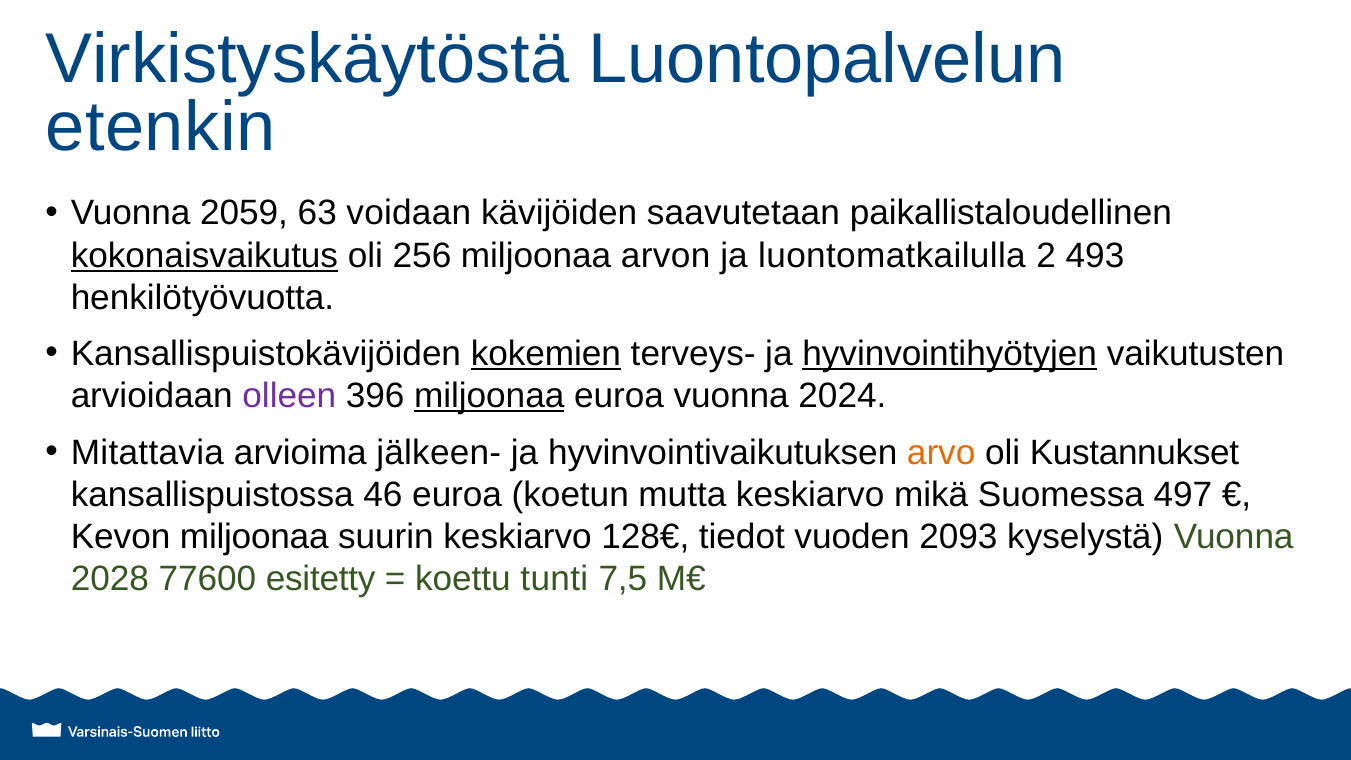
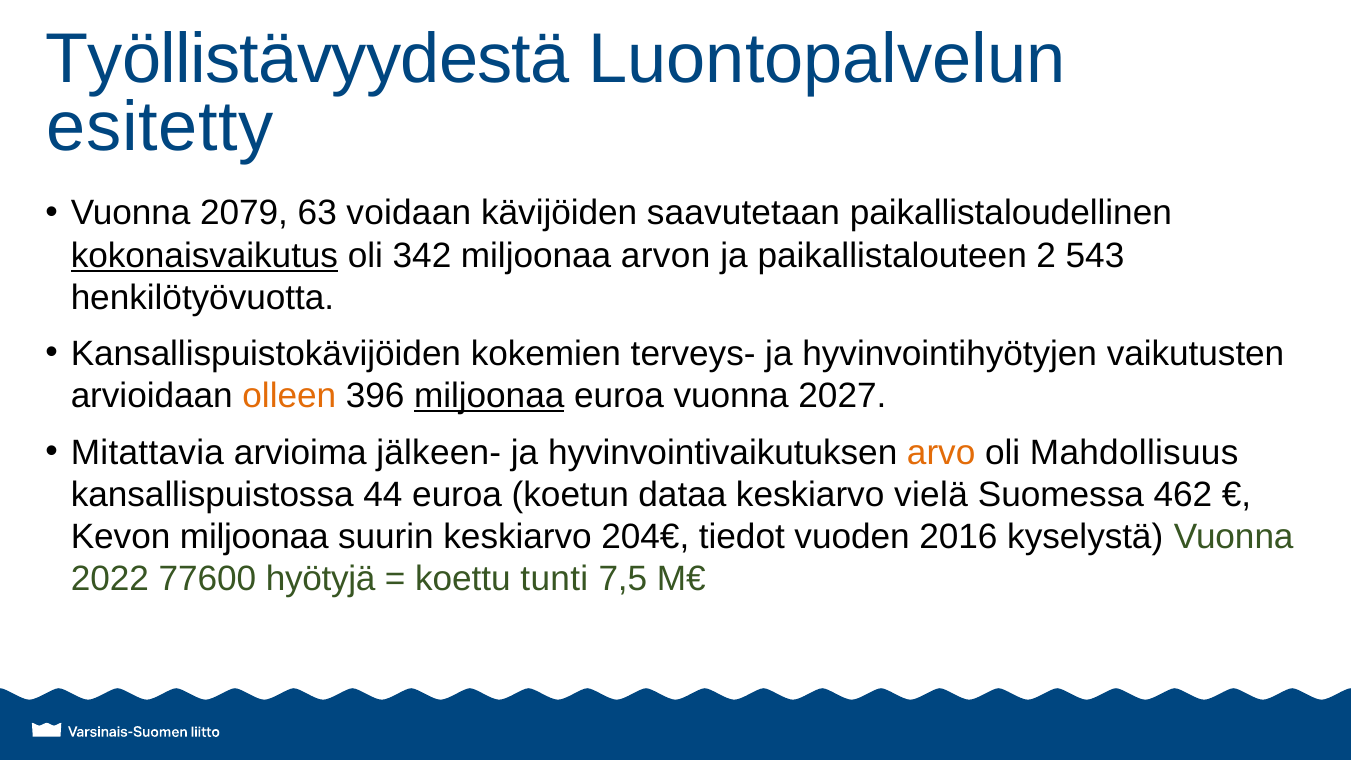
Virkistyskäytöstä: Virkistyskäytöstä -> Työllistävyydestä (308, 59)
etenkin: etenkin -> esitetty (160, 128)
2059: 2059 -> 2079 (244, 213)
256: 256 -> 342 (422, 255)
luontomatkailulla: luontomatkailulla -> paikallistalouteen (892, 255)
493: 493 -> 543 (1095, 255)
kokemien underline: present -> none (546, 354)
hyvinvointihyötyjen underline: present -> none (950, 354)
olleen colour: purple -> orange (289, 396)
2024: 2024 -> 2027 (842, 396)
Kustannukset: Kustannukset -> Mahdollisuus (1134, 452)
46: 46 -> 44 (383, 495)
mutta: mutta -> dataa (682, 495)
mikä: mikä -> vielä (931, 495)
497: 497 -> 462 (1183, 495)
128€: 128€ -> 204€ (645, 537)
2093: 2093 -> 2016 (958, 537)
2028: 2028 -> 2022 (110, 579)
esitetty: esitetty -> hyötyjä (321, 579)
